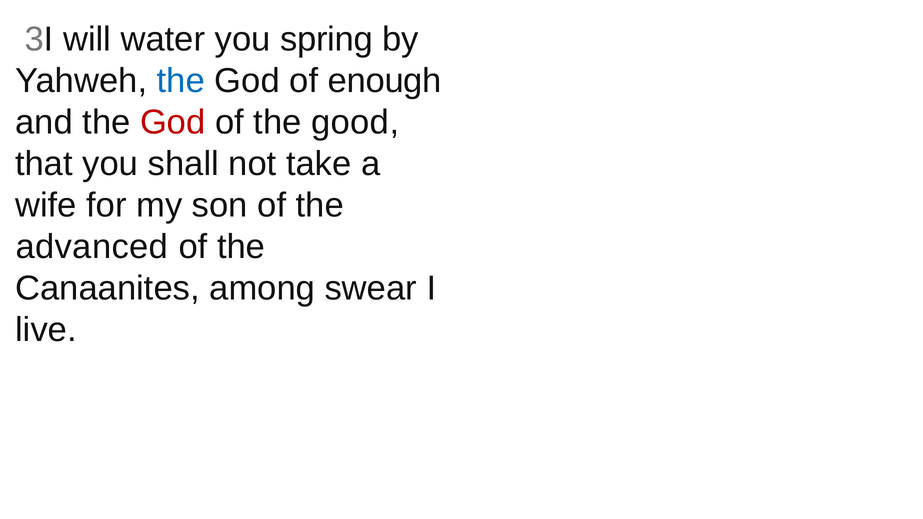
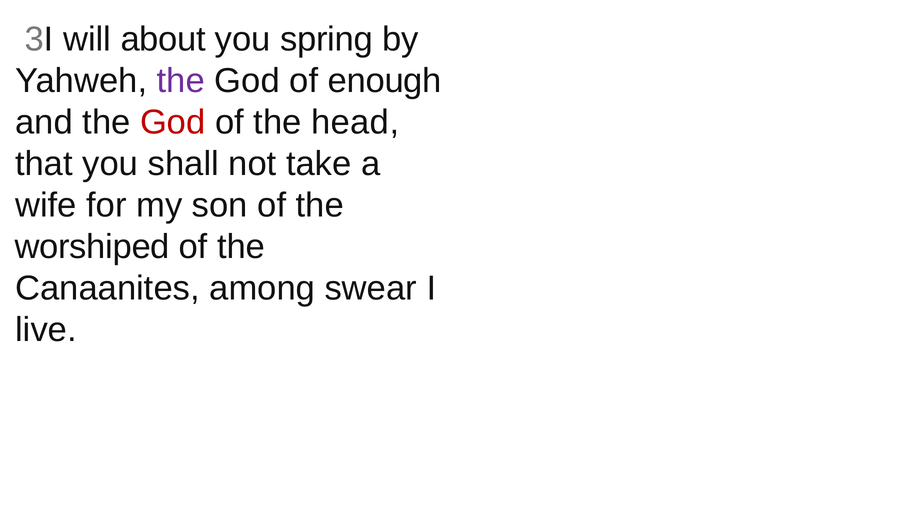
water: water -> about (163, 39)
the colour: blue -> purple (181, 81)
good: good -> head (355, 122)
advanced: advanced -> worshiped (92, 247)
